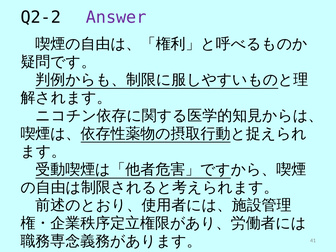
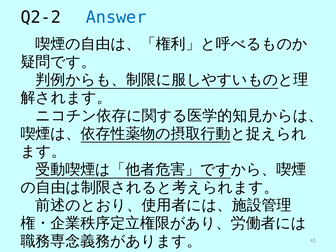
Answer colour: purple -> blue (116, 17)
